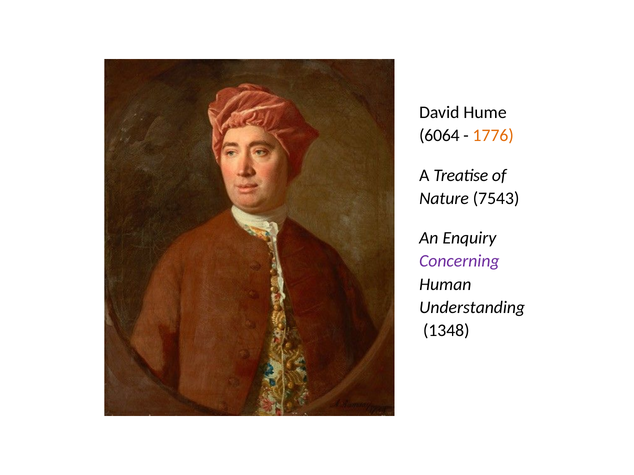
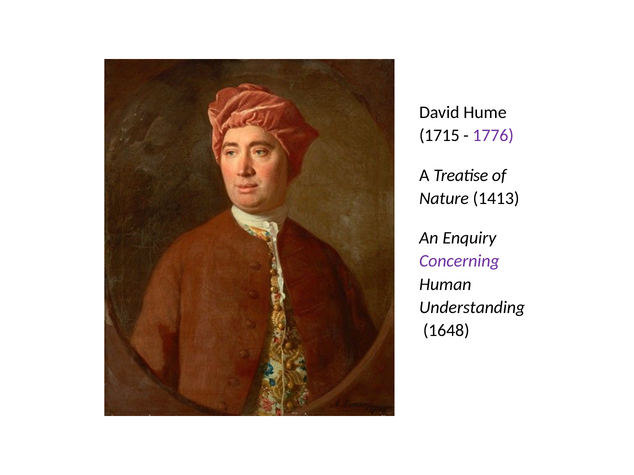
6064: 6064 -> 1715 (439, 135)
1776 colour: orange -> purple (493, 135)
7543: 7543 -> 1413 (496, 198)
1348: 1348 -> 1648 (446, 331)
